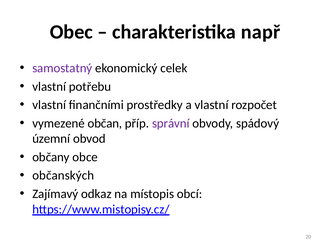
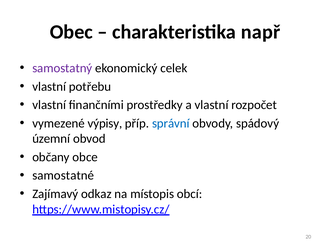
občan: občan -> výpisy (105, 123)
správní colour: purple -> blue (171, 123)
občanských: občanských -> samostatné (63, 176)
